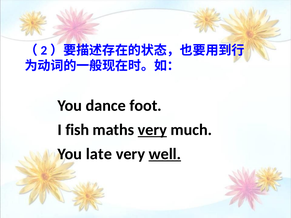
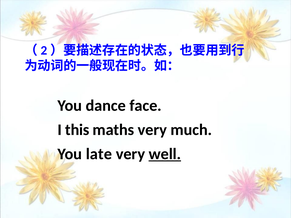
foot: foot -> face (146, 106)
fish: fish -> this (77, 130)
very underline: present -> none (152, 130)
